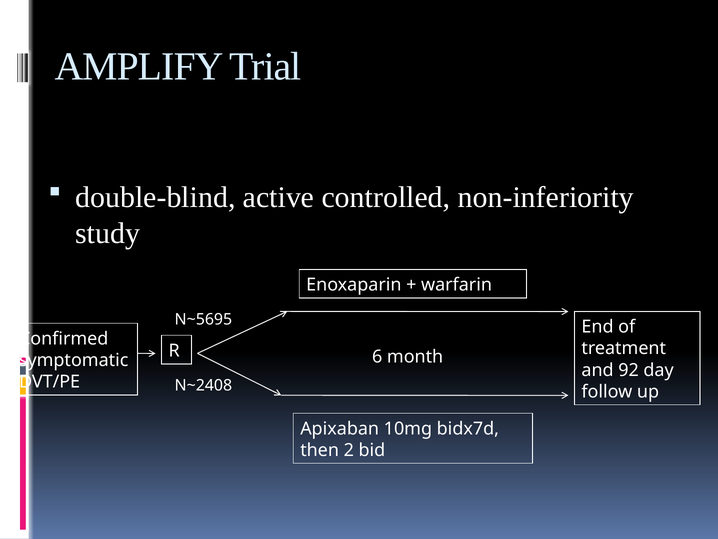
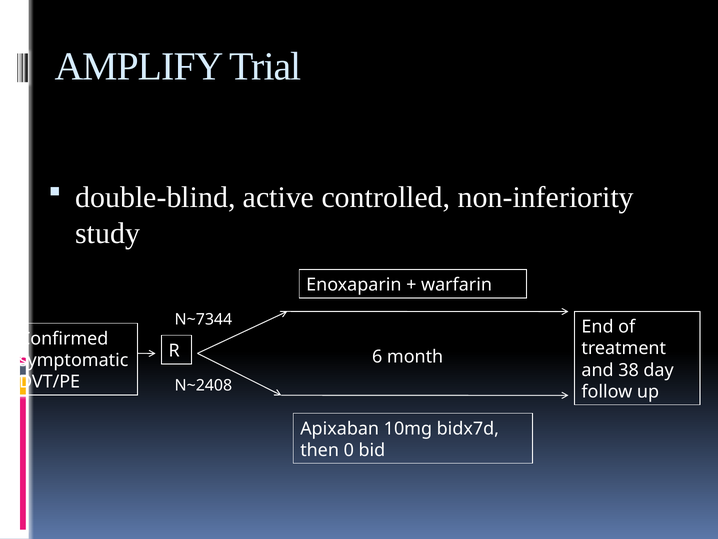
N~5695: N~5695 -> N~7344 (203, 319)
92: 92 -> 38 (629, 370)
2: 2 -> 0 (349, 450)
